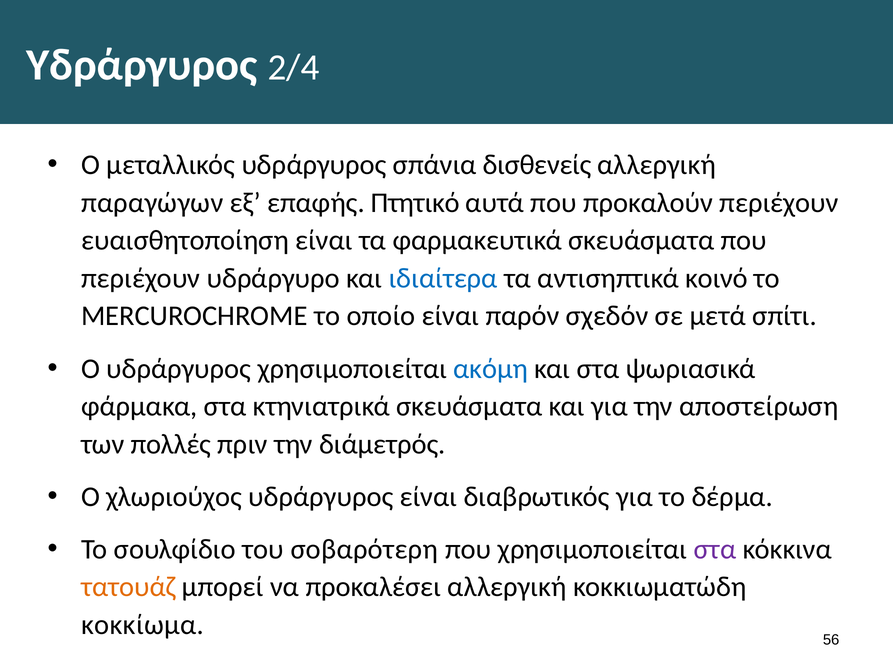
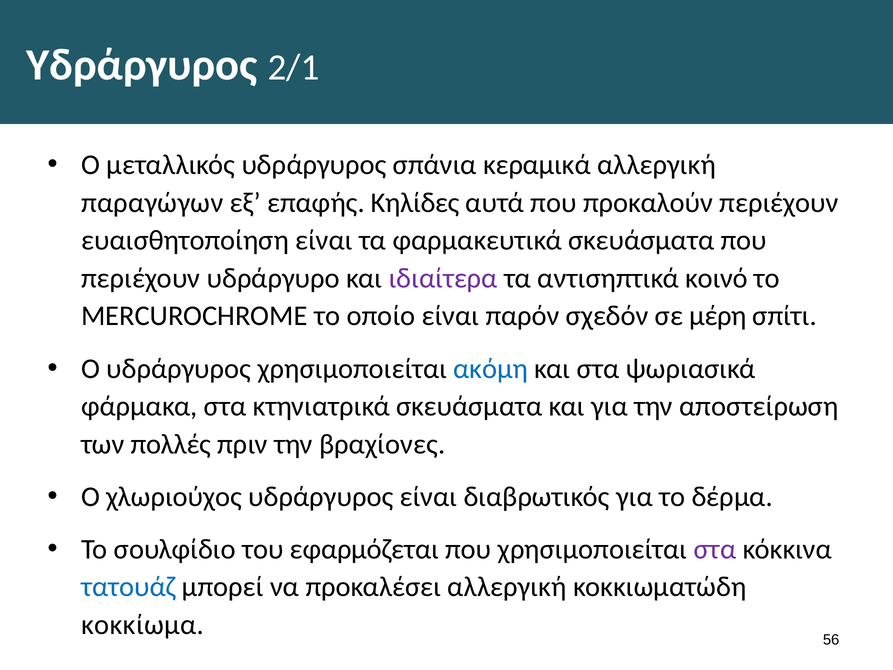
2/4: 2/4 -> 2/1 (294, 67)
δισθενείς: δισθενείς -> κεραμικά (537, 165)
Πτητικό: Πτητικό -> Κηλίδες (415, 203)
ιδιαίτερα colour: blue -> purple (443, 278)
μετά: μετά -> μέρη (718, 316)
διάμετρός: διάμετρός -> βραχίονες (382, 444)
σοβαρότερη: σοβαρότερη -> εφαρμόζεται (364, 549)
τατουάζ colour: orange -> blue (128, 587)
